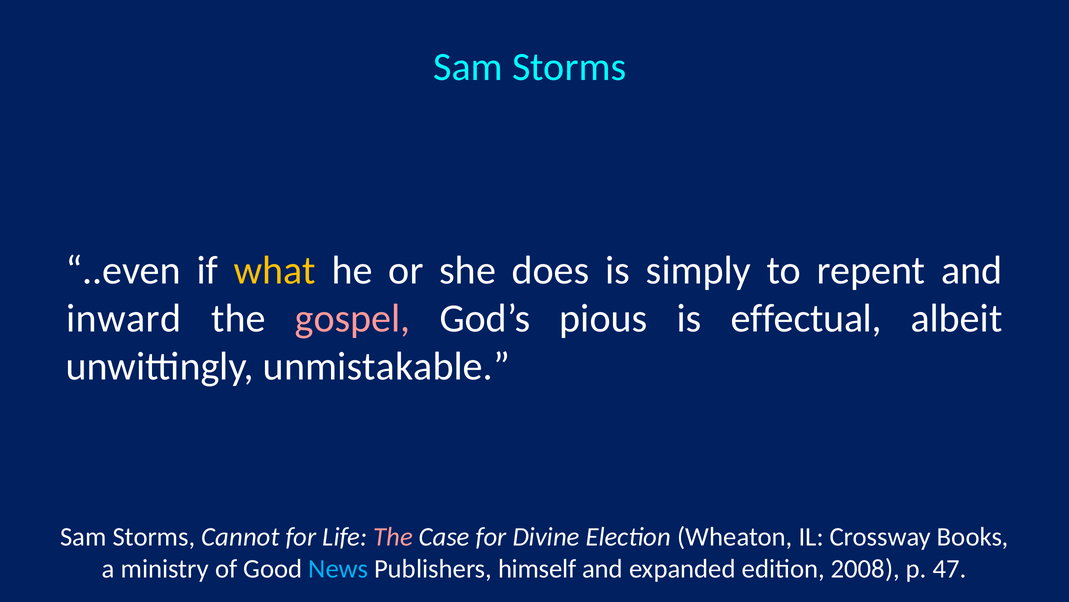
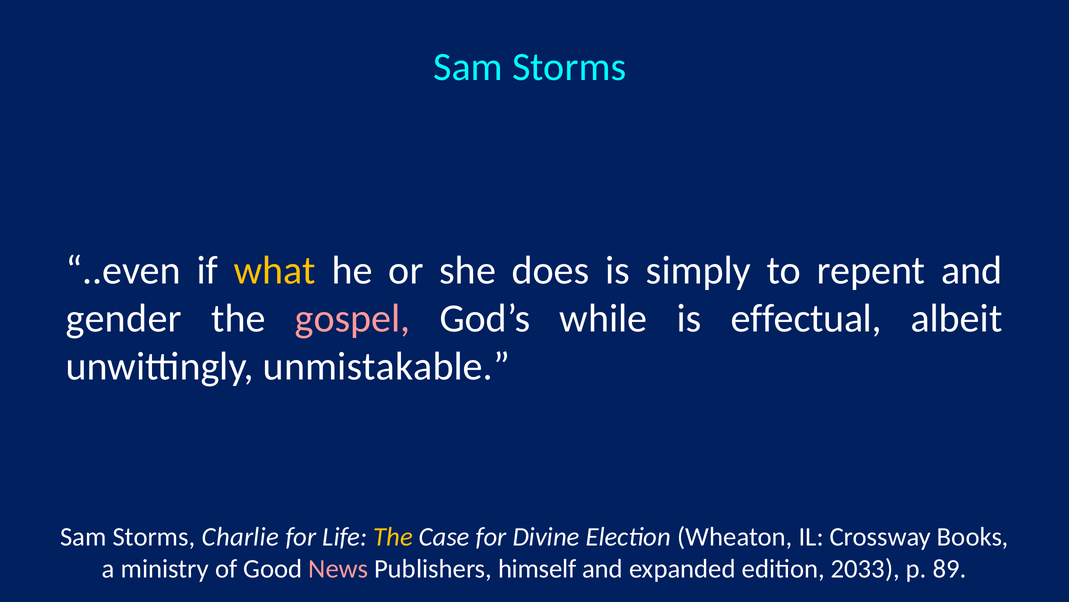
inward: inward -> gender (124, 318)
pious: pious -> while (603, 318)
Cannot: Cannot -> Charlie (240, 536)
The colour: pink -> yellow (393, 536)
News colour: light blue -> pink (338, 568)
2008: 2008 -> 2033 (865, 568)
47: 47 -> 89 (949, 568)
